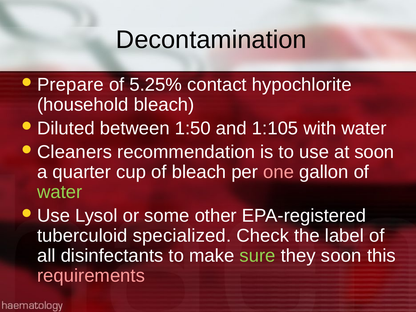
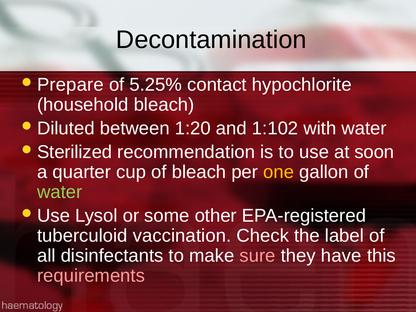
1:50: 1:50 -> 1:20 (193, 128)
1:105: 1:105 -> 1:102 (275, 128)
Cleaners: Cleaners -> Sterilized (75, 152)
one colour: pink -> yellow (279, 172)
specialized: specialized -> vaccination (182, 236)
sure colour: light green -> pink (258, 256)
they soon: soon -> have (341, 256)
